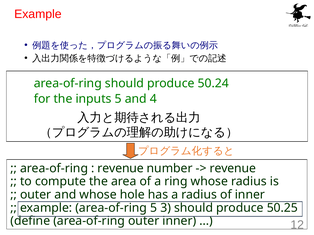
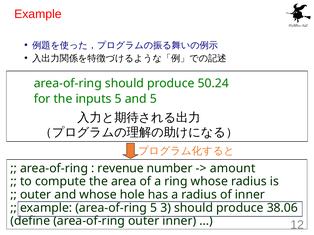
and 4: 4 -> 5 (153, 99)
revenue: revenue -> amount (233, 169)
50.25: 50.25 -> 38.06 (282, 208)
